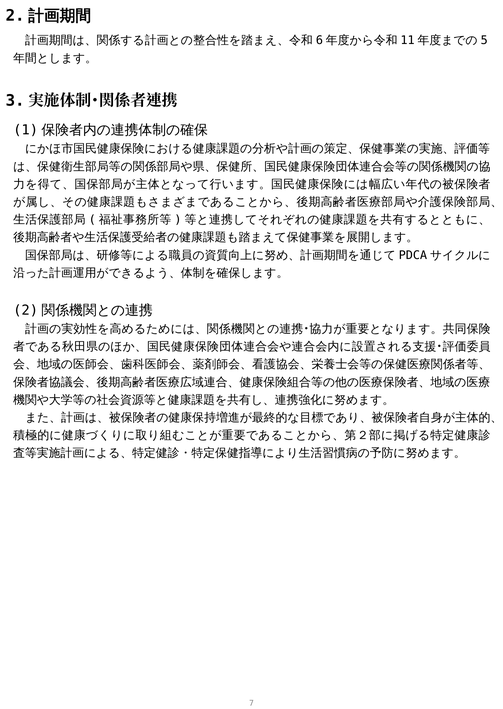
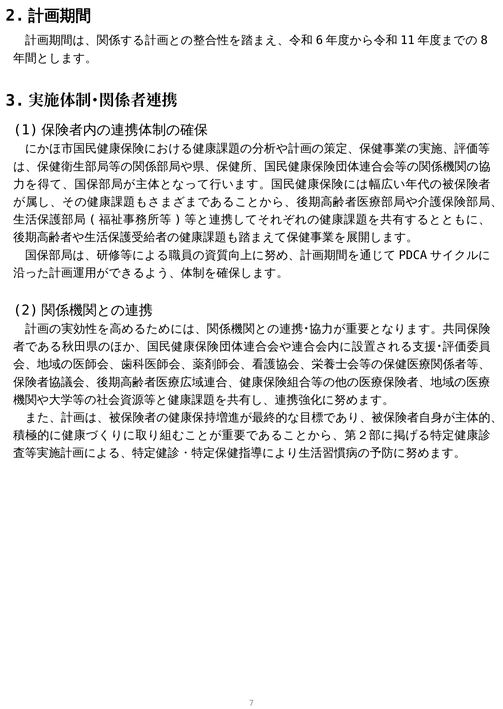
5: 5 -> 8 (484, 40)
